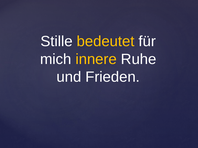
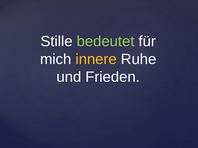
bedeutet colour: yellow -> light green (106, 42)
